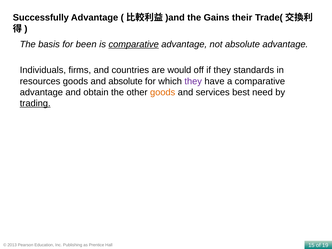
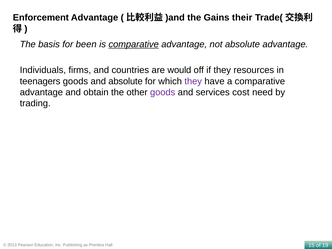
Successfully: Successfully -> Enforcement (41, 18)
standards: standards -> resources (254, 70)
resources: resources -> teenagers (40, 81)
goods colour: orange -> purple (163, 92)
best: best -> cost (241, 92)
trading underline: present -> none (35, 103)
